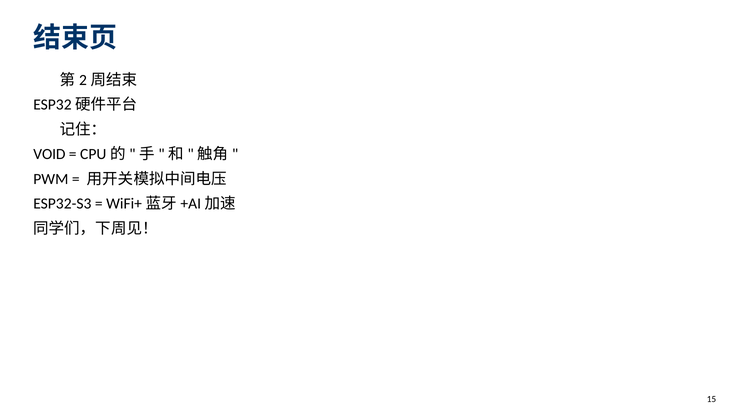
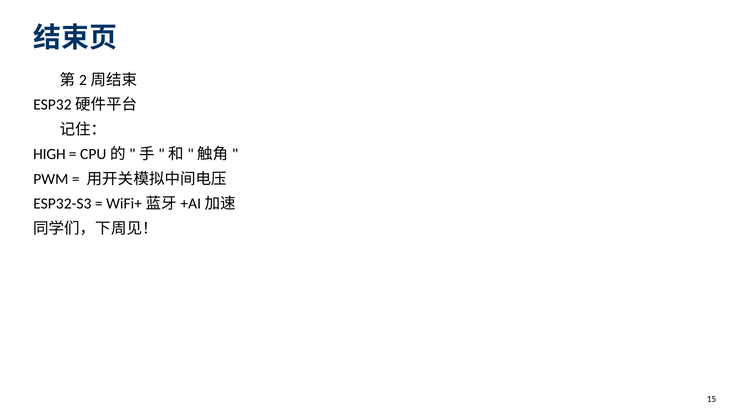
VOID: VOID -> HIGH (49, 155)
